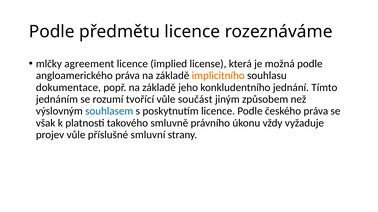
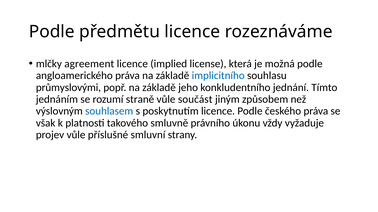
implicitního colour: orange -> blue (218, 76)
dokumentace: dokumentace -> průmyslovými (68, 88)
tvořící: tvořící -> straně (140, 100)
